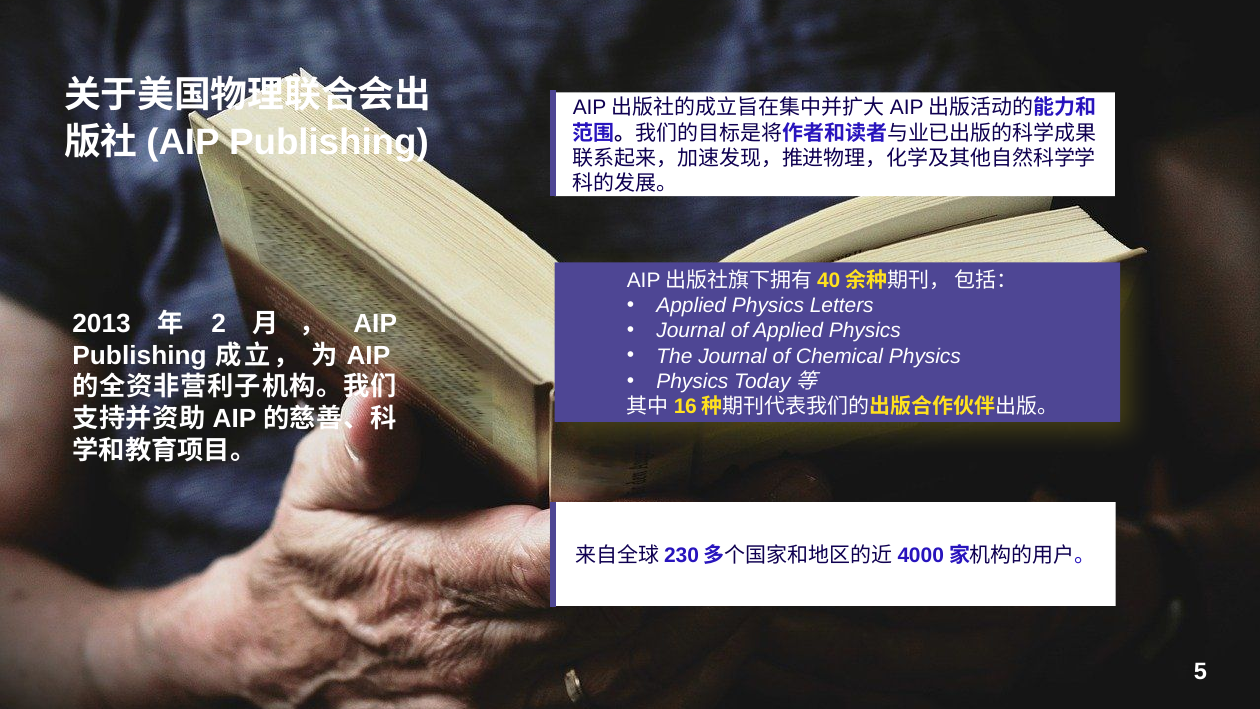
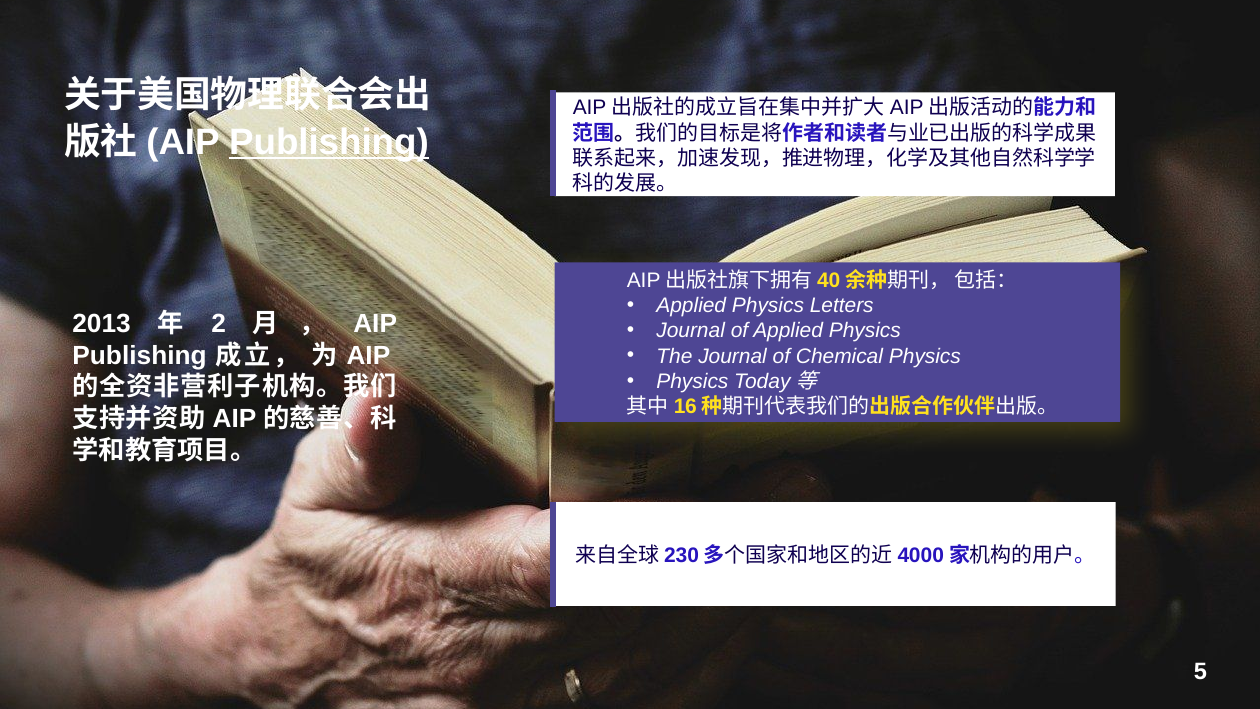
Publishing underline: none -> present (329, 142)
